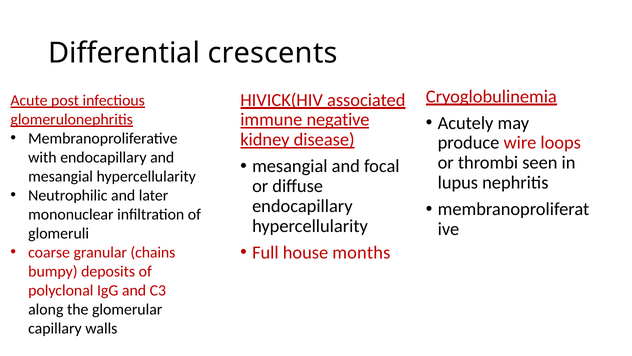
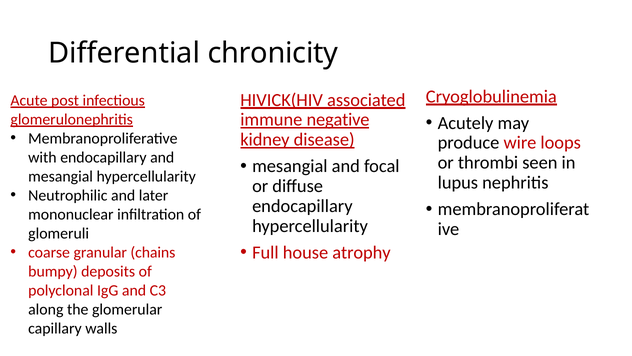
crescents: crescents -> chronicity (273, 53)
months: months -> atrophy (361, 252)
